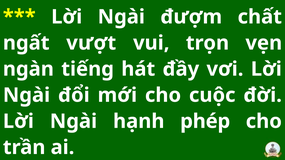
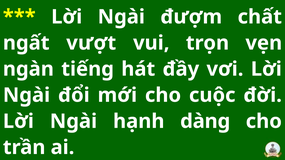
phép: phép -> dàng (205, 121)
